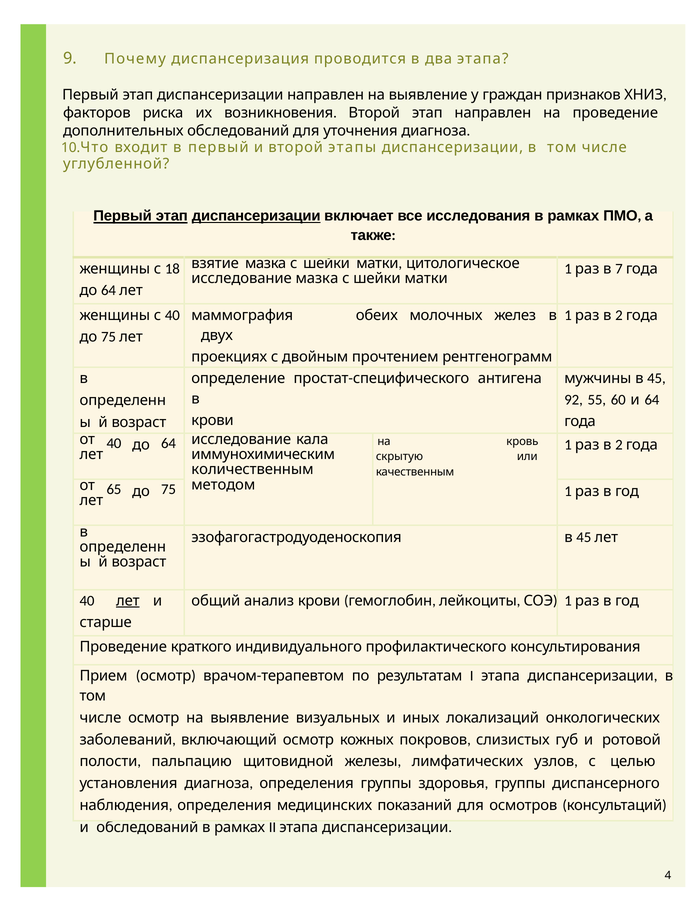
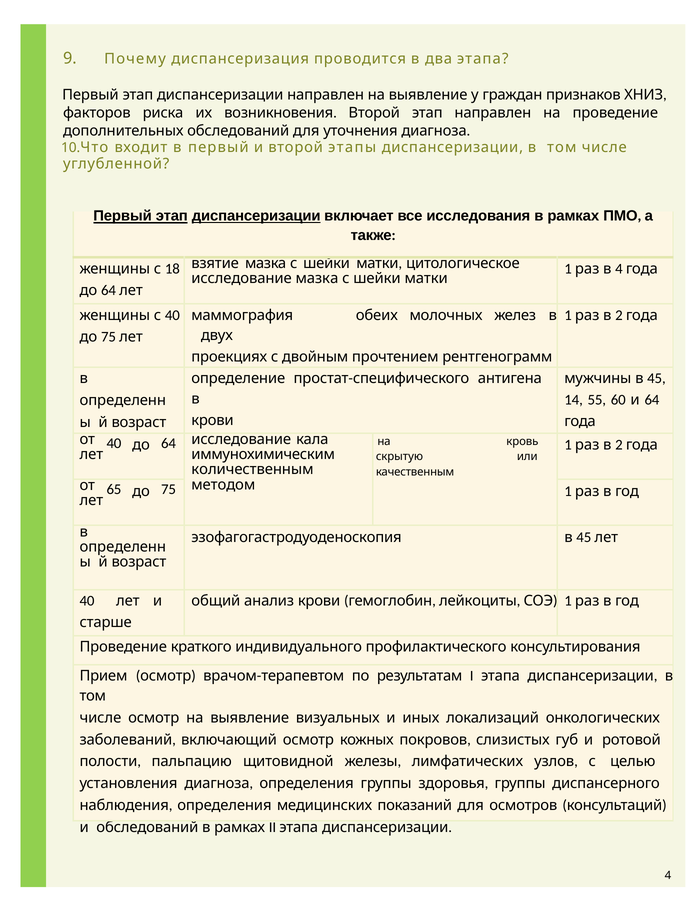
в 7: 7 -> 4 (619, 269)
92: 92 -> 14 (574, 400)
лет underline: present -> none (128, 601)
